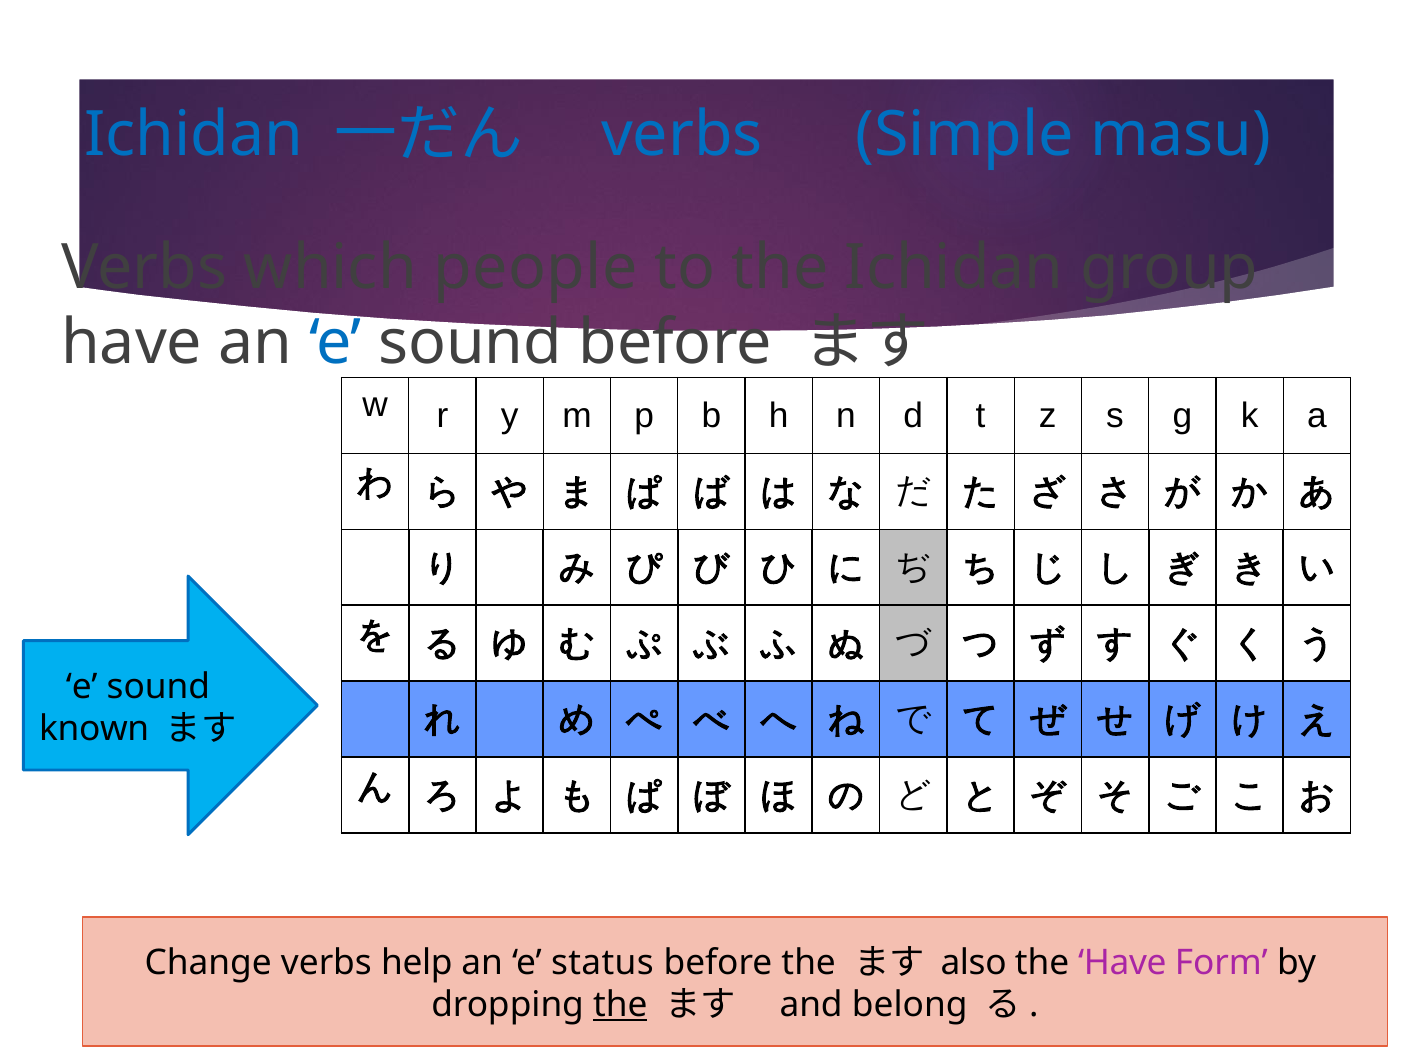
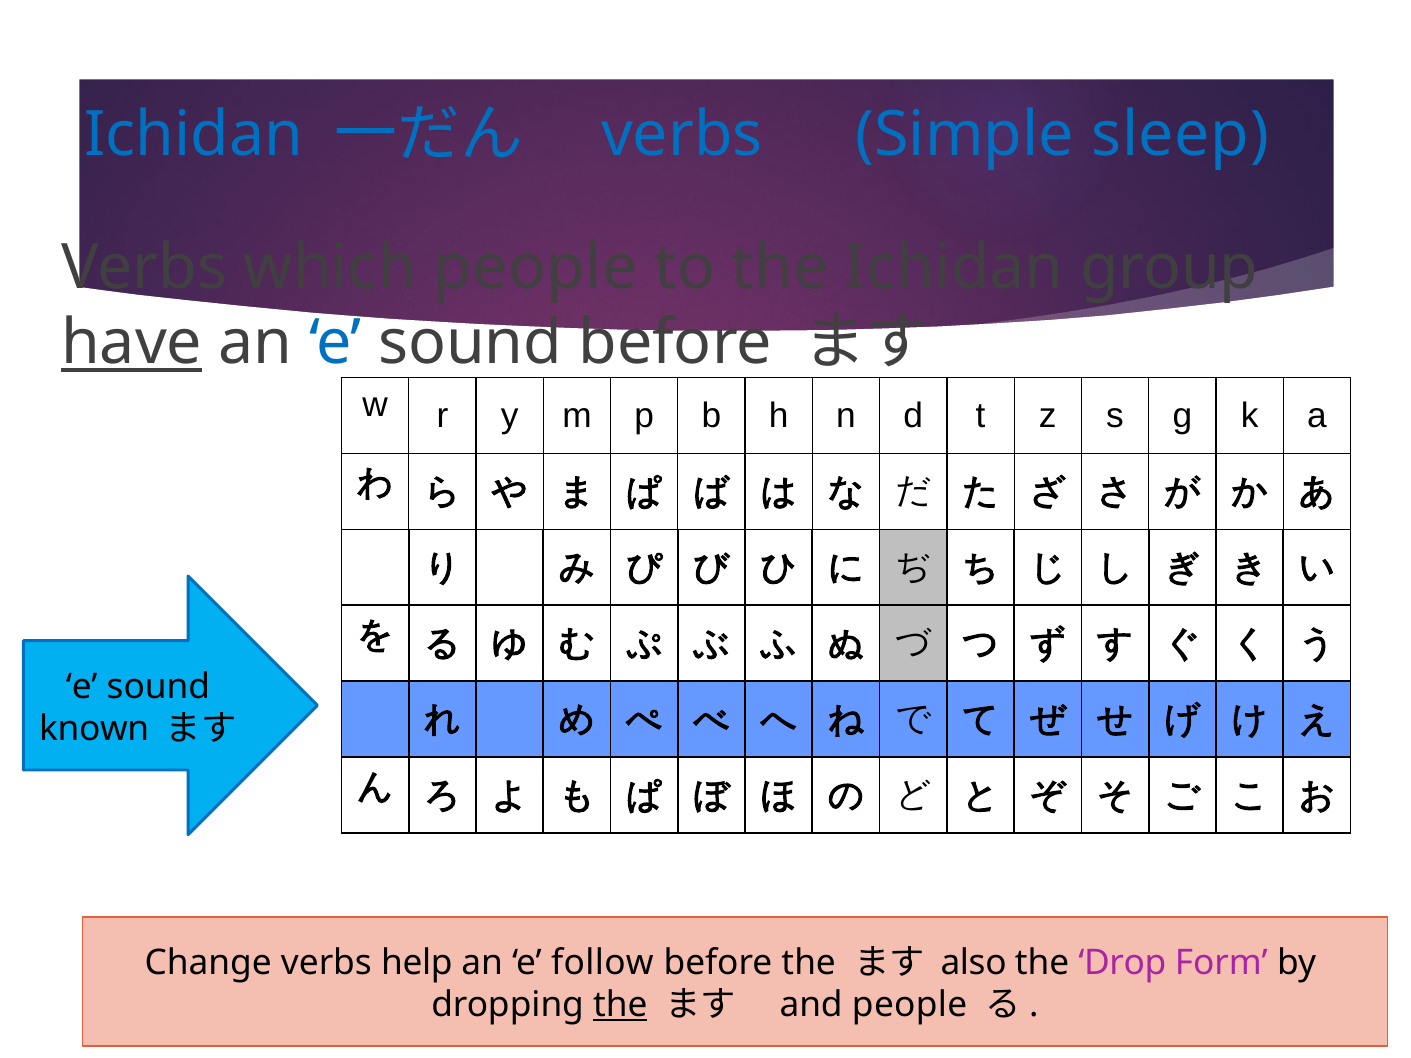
masu: masu -> sleep (1180, 135)
have underline: none -> present (132, 343)
status: status -> follow (602, 963)
the Have: Have -> Drop (1122, 963)
and belong: belong -> people (910, 1005)
